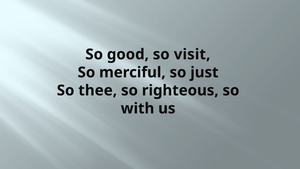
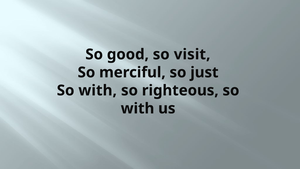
thee: thee -> with (98, 90)
